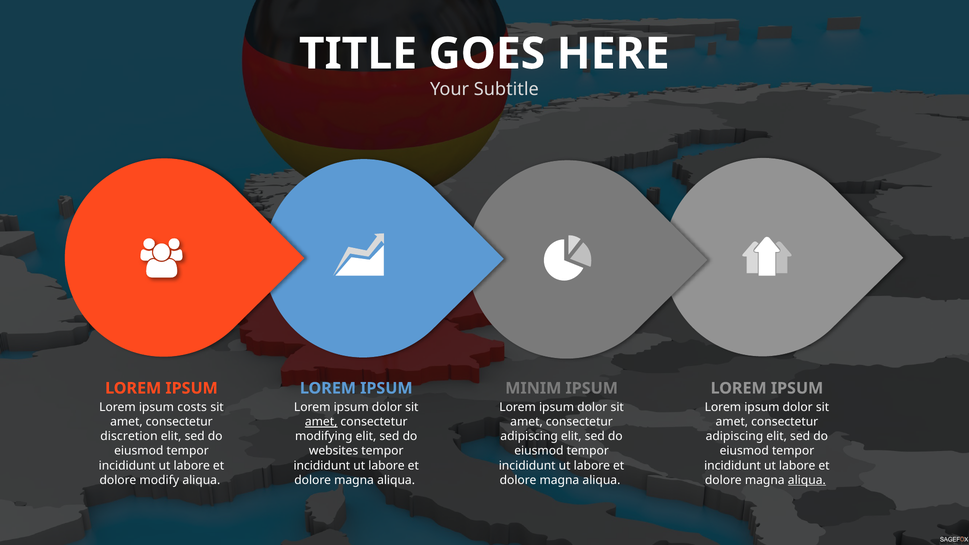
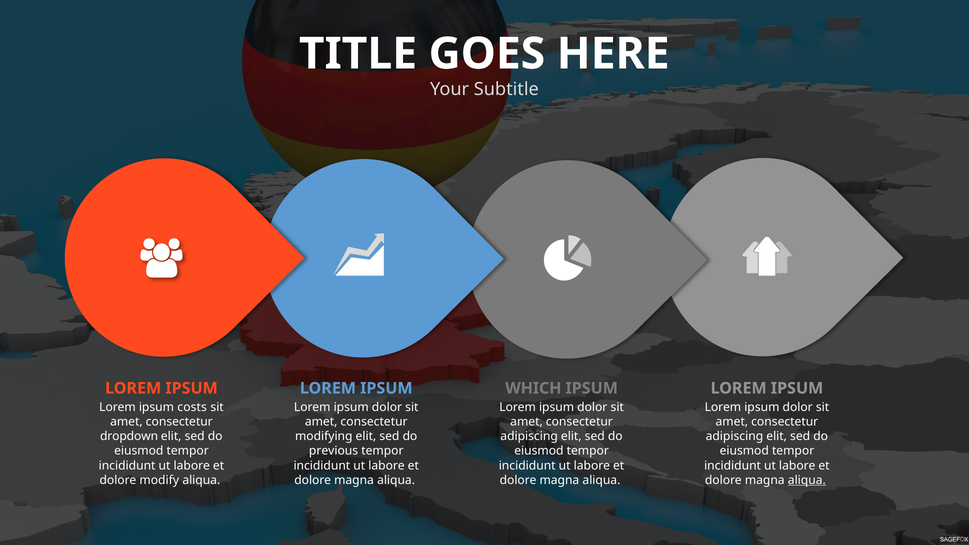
MINIM: MINIM -> WHICH (533, 388)
amet underline: present -> none (321, 422)
discretion: discretion -> dropdown (129, 436)
websites: websites -> previous (334, 451)
